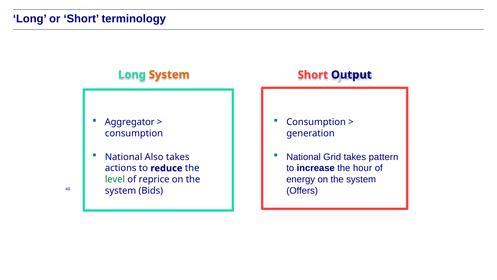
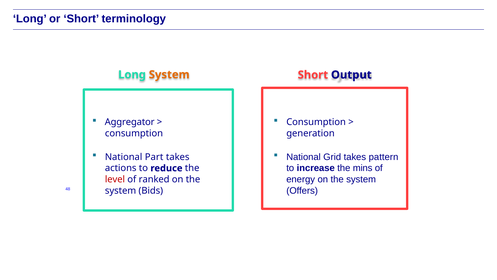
Also: Also -> Part (154, 157)
hour: hour -> mins (363, 168)
level colour: green -> red (115, 179)
reprice: reprice -> ranked (154, 179)
